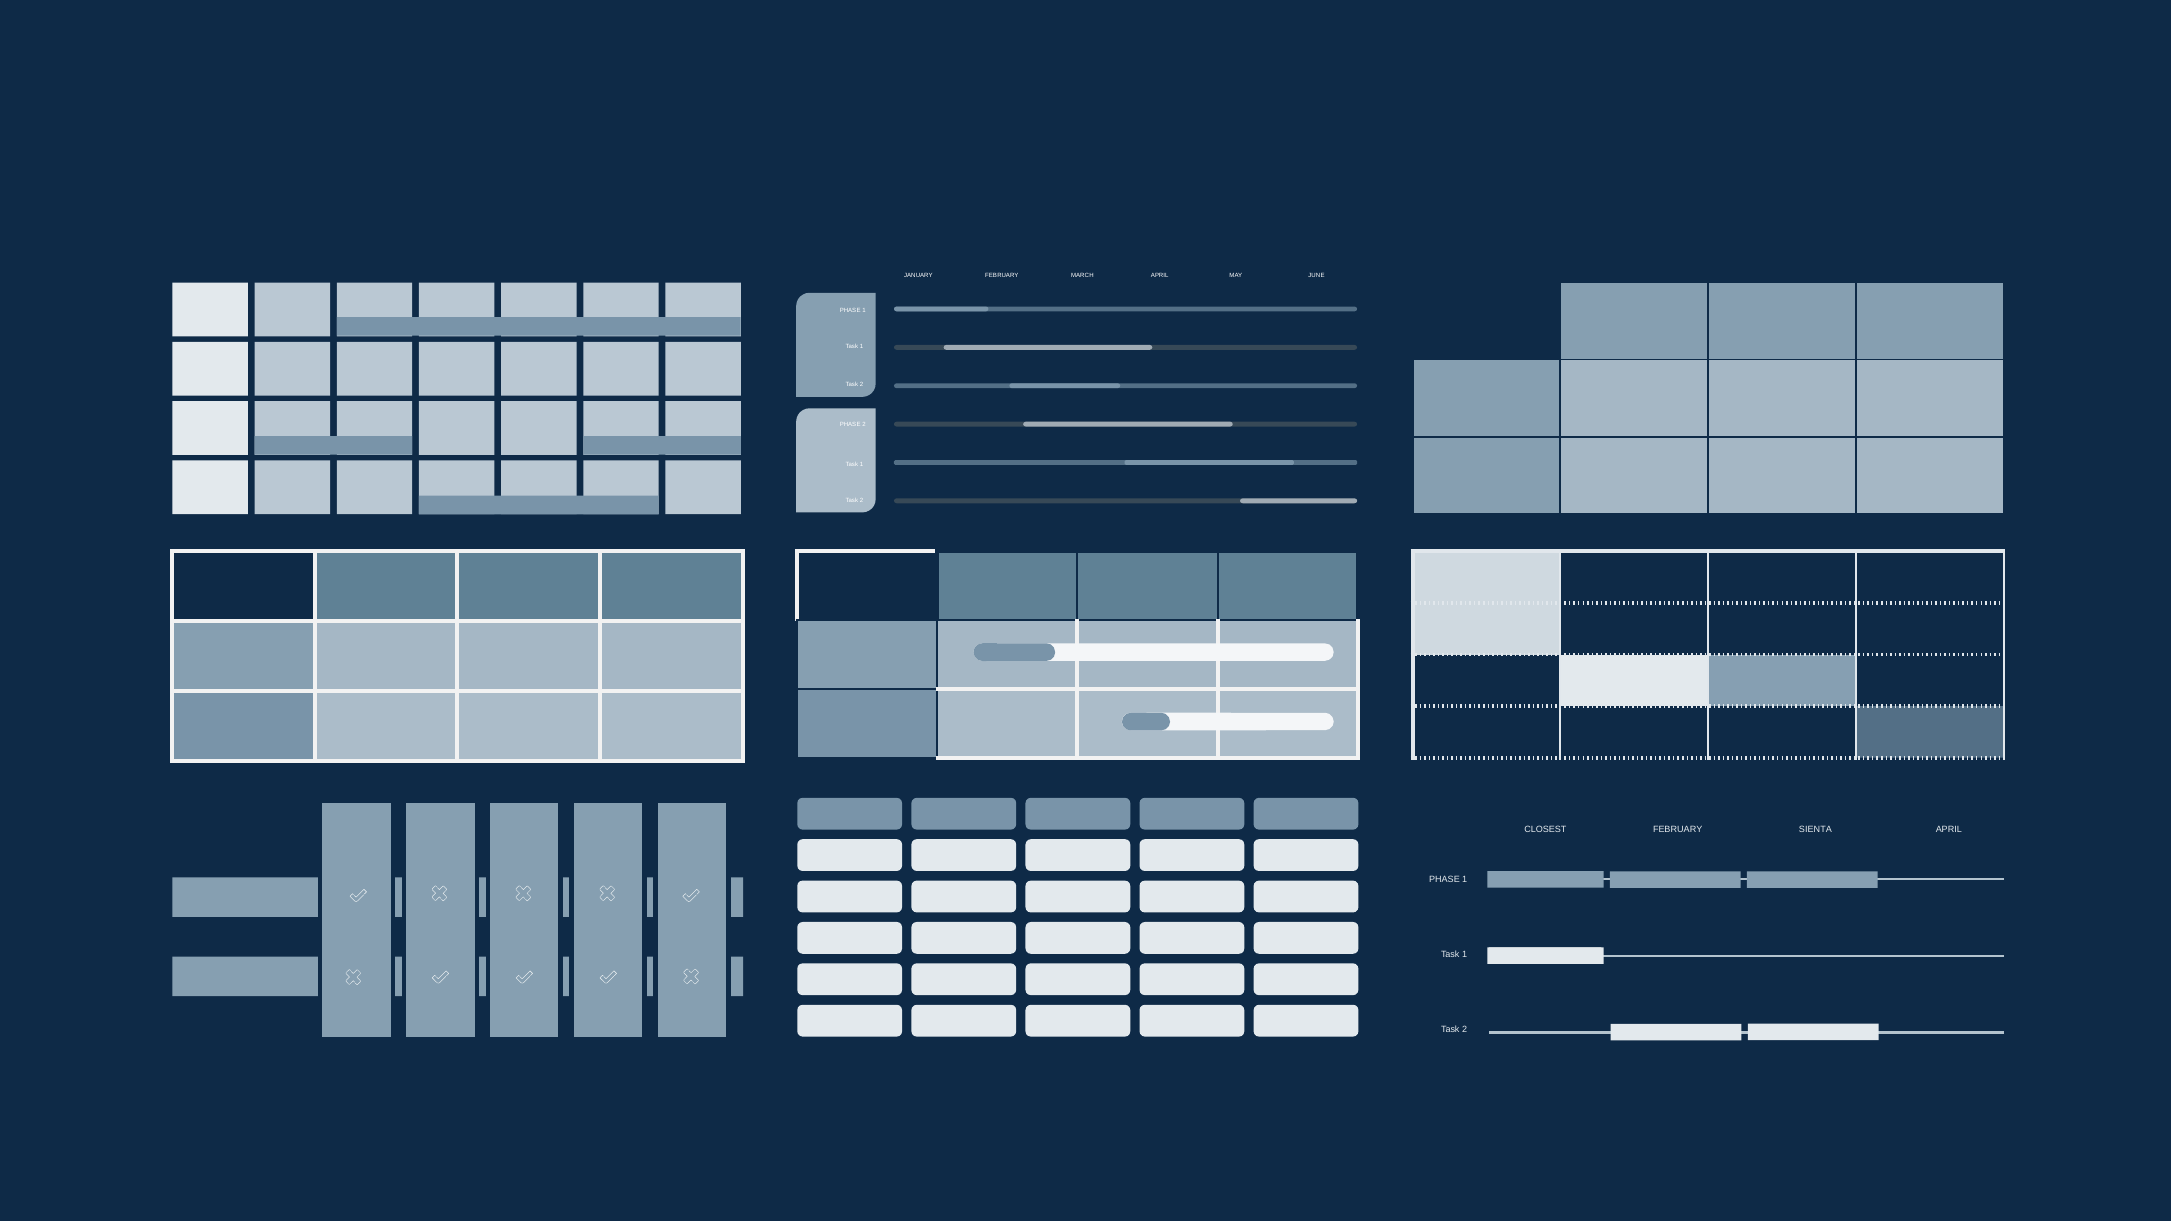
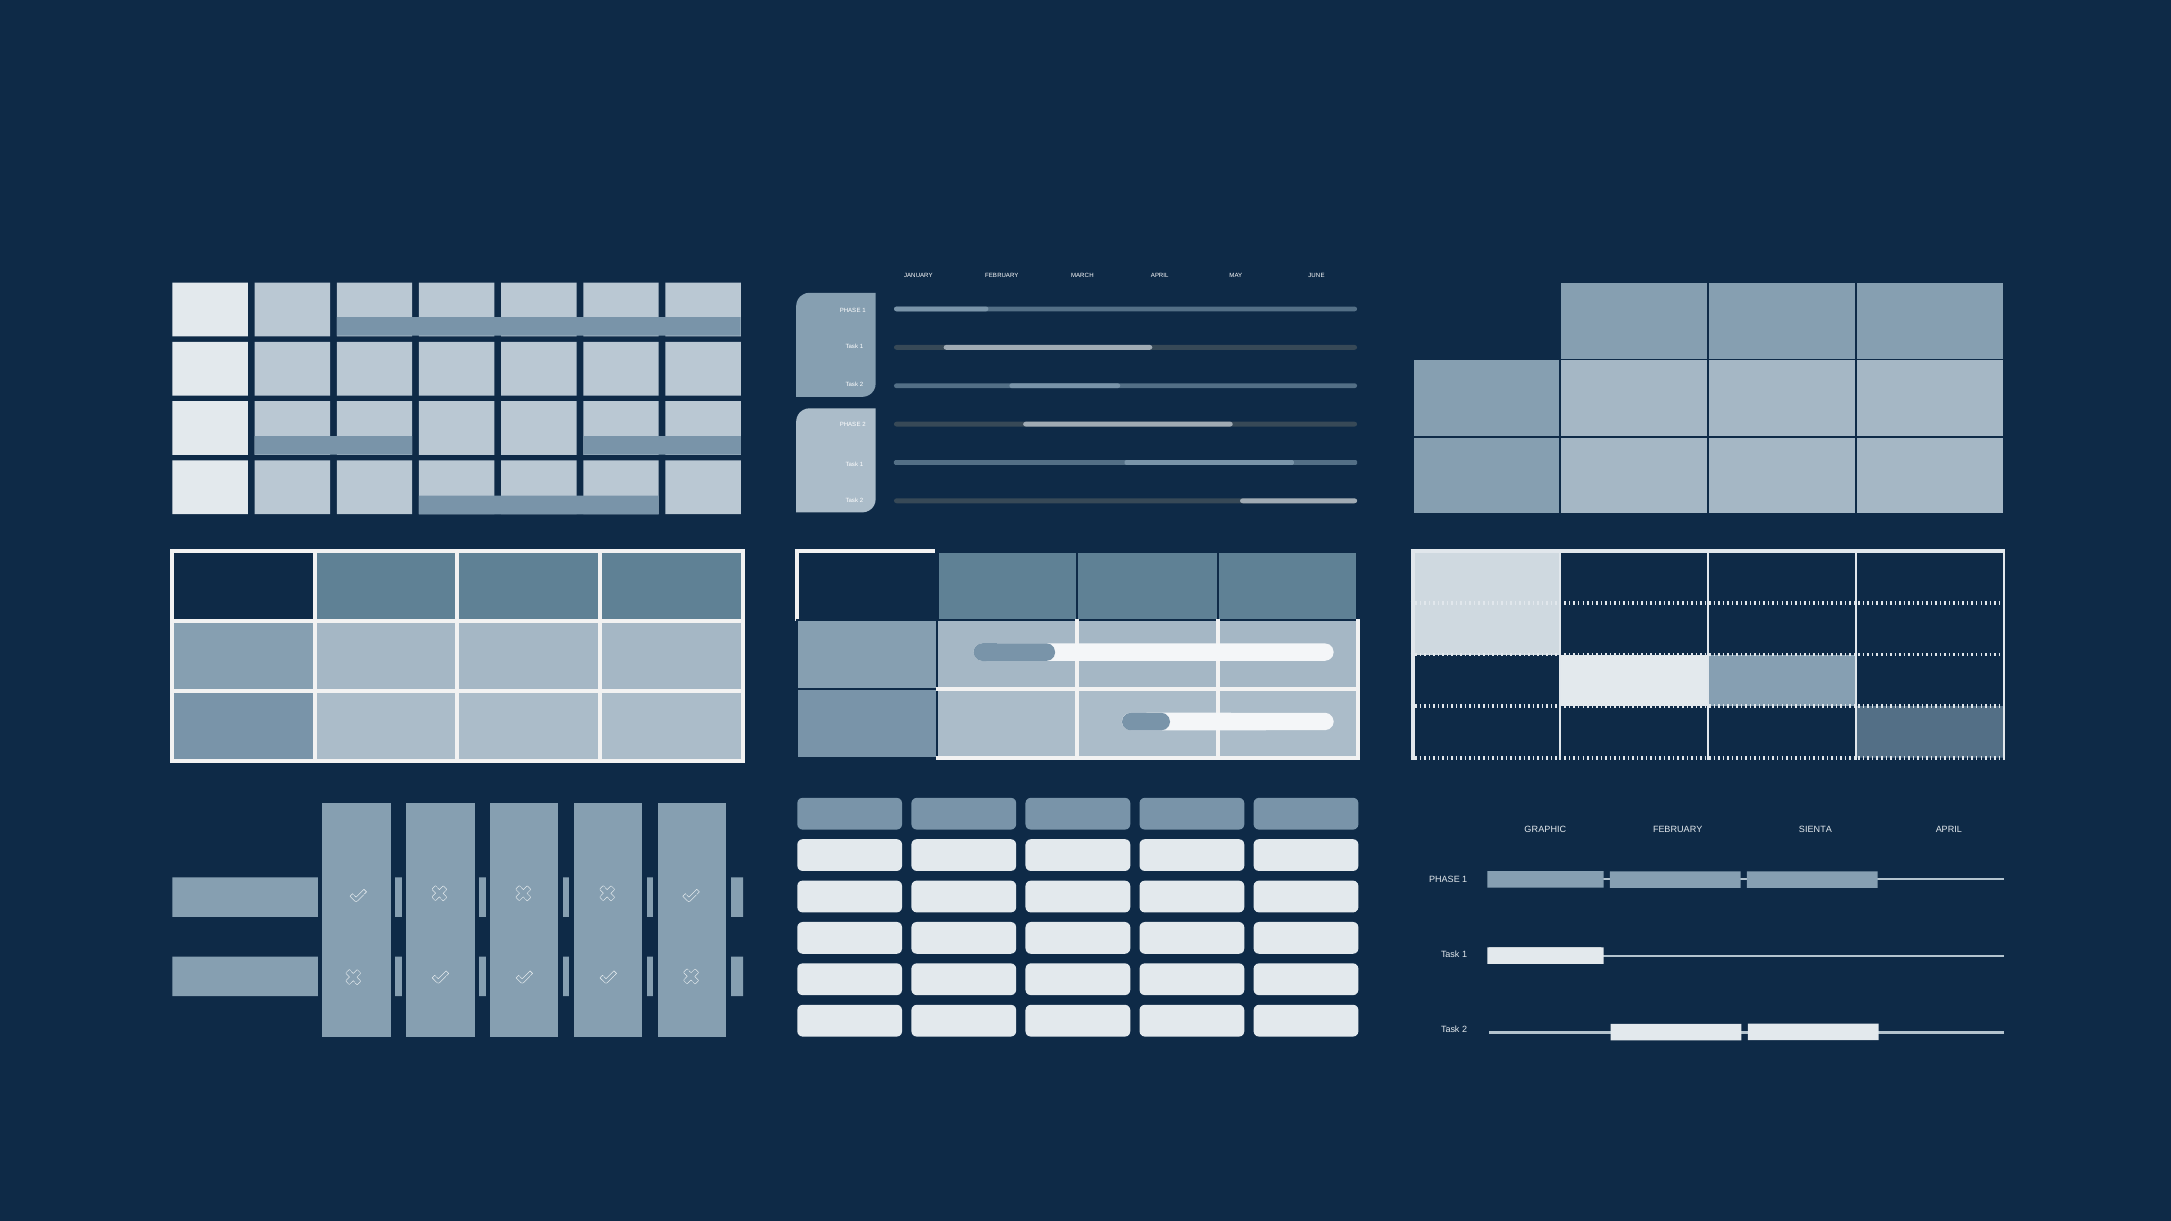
CLOSEST: CLOSEST -> GRAPHIC (1545, 830)
